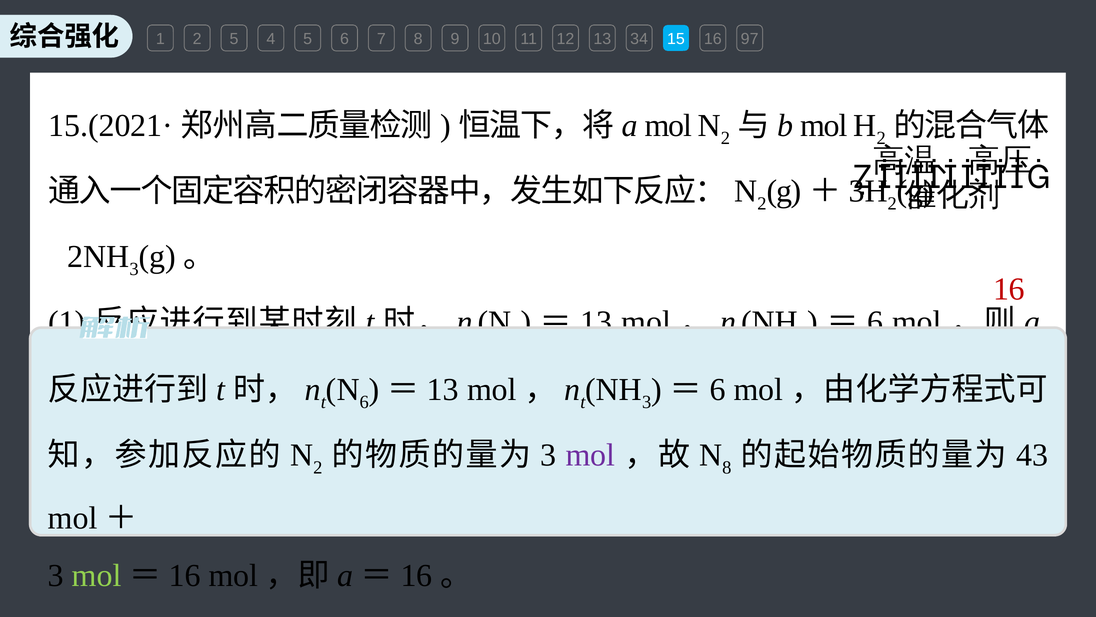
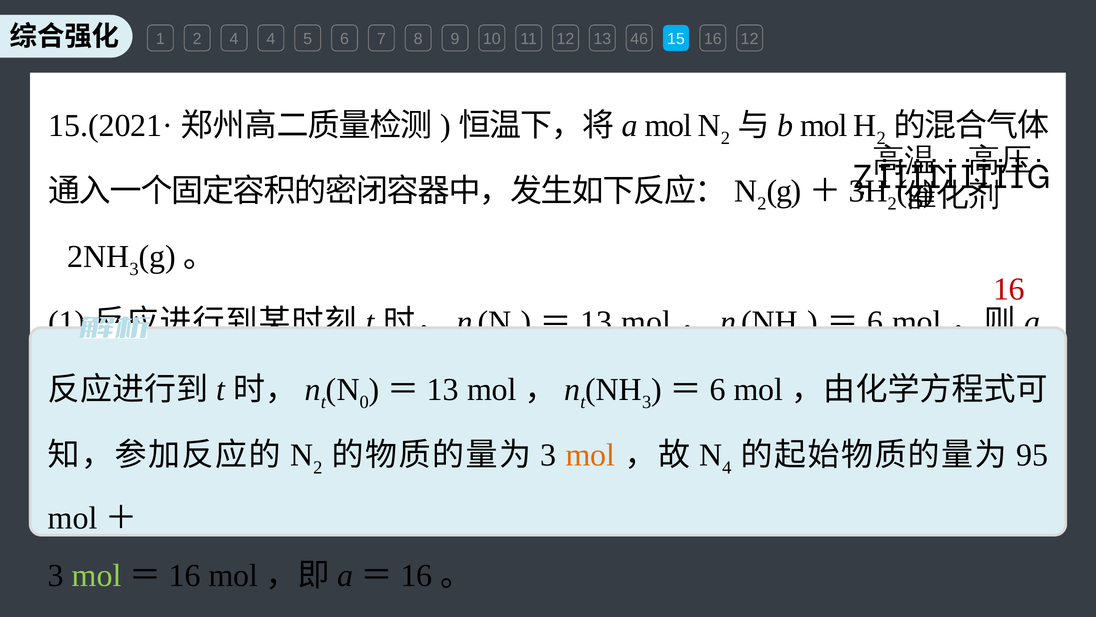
2 5: 5 -> 4 (234, 39)
34: 34 -> 46 (639, 39)
16 97: 97 -> 12 (750, 39)
6: 6 -> 0 (364, 402)
mol colour: purple -> orange (590, 455)
8: 8 -> 4 (727, 468)
43: 43 -> 95 (1032, 455)
